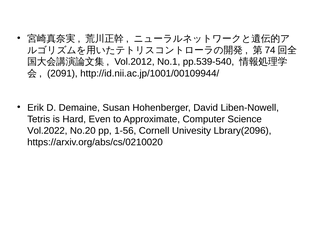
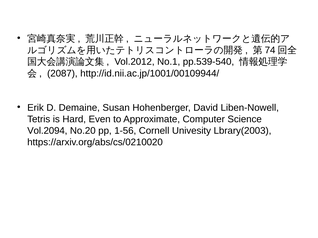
2091: 2091 -> 2087 (62, 73)
Vol.2022: Vol.2022 -> Vol.2094 (47, 131)
Lbrary(2096: Lbrary(2096 -> Lbrary(2003 (243, 131)
